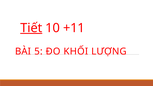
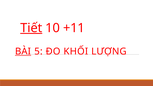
BÀI underline: none -> present (23, 51)
